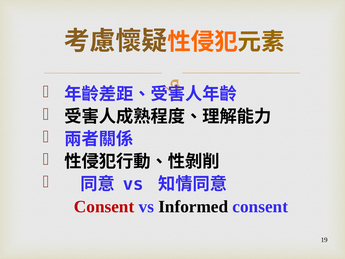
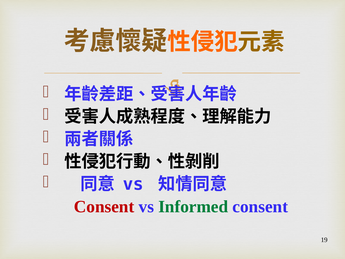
Informed colour: black -> green (193, 206)
